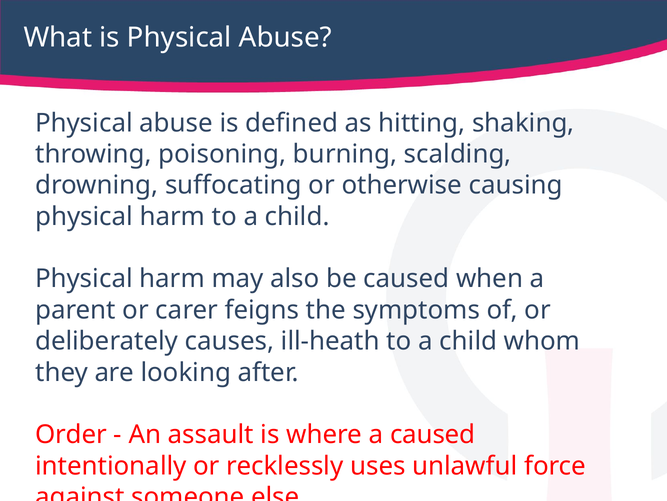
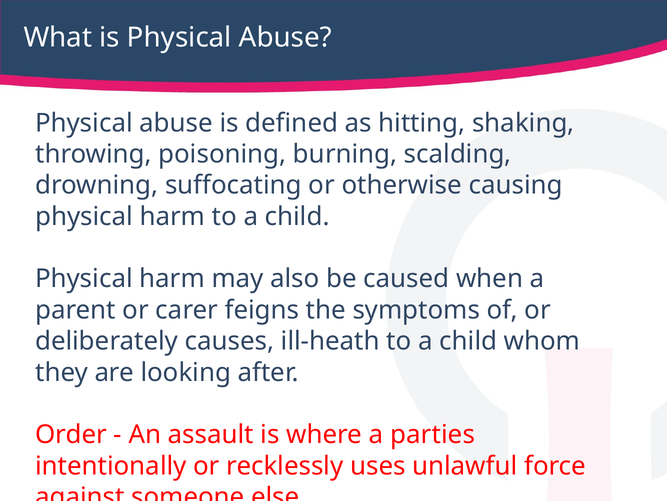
a caused: caused -> parties (433, 434)
